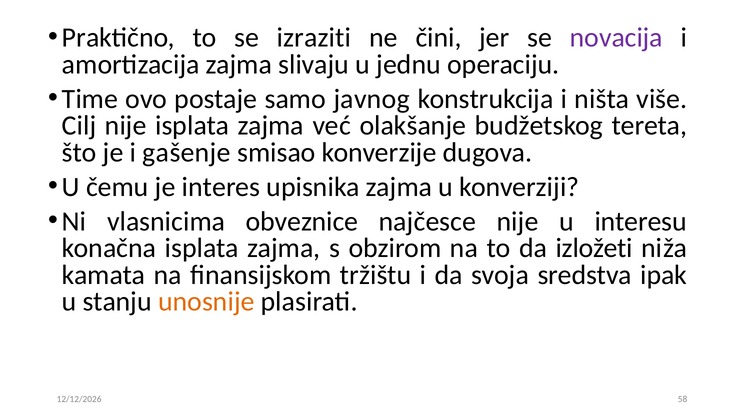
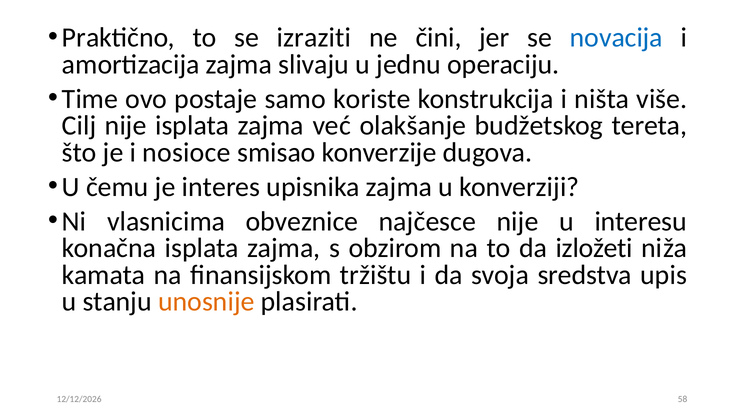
novacija colour: purple -> blue (616, 38)
javnog: javnog -> koriste (372, 99)
gašenje: gašenje -> nosioce (187, 153)
ipak: ipak -> upis (664, 275)
